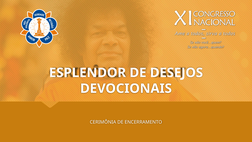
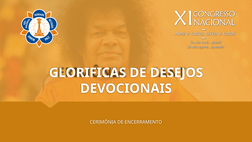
ESPLENDOR: ESPLENDOR -> GLORIFICAS (88, 73)
